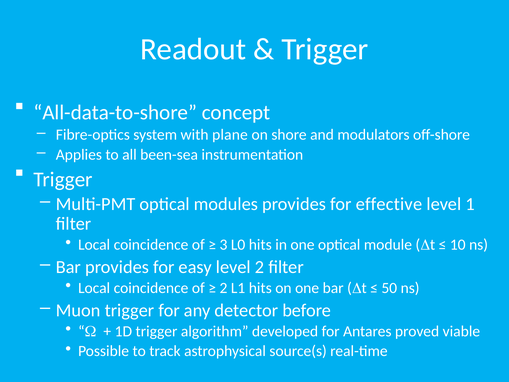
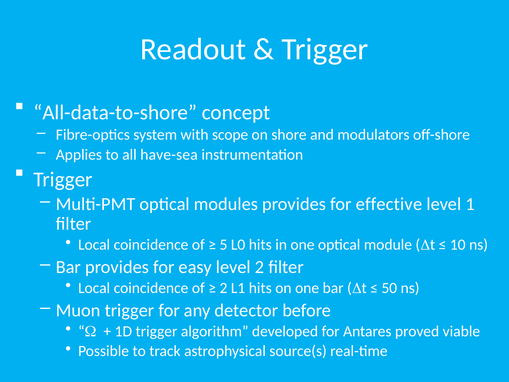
plane: plane -> scope (230, 135)
been-sea: been-sea -> have-sea (169, 155)
3: 3 -> 5 (223, 245)
